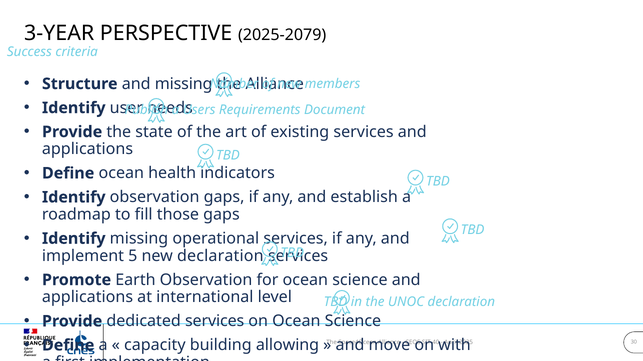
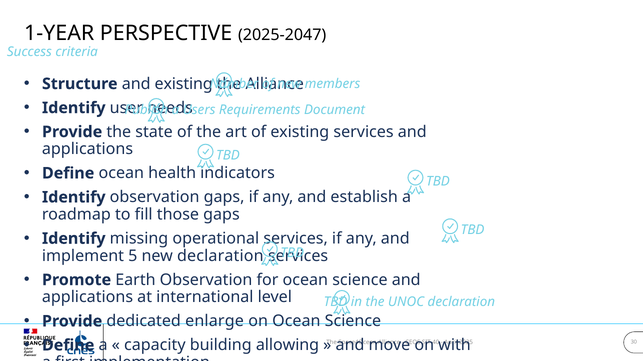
3-YEAR: 3-YEAR -> 1-YEAR (59, 33)
2025-2079: 2025-2079 -> 2025-2047 (282, 35)
and missing: missing -> existing (184, 84)
dedicated services: services -> enlarge (215, 322)
